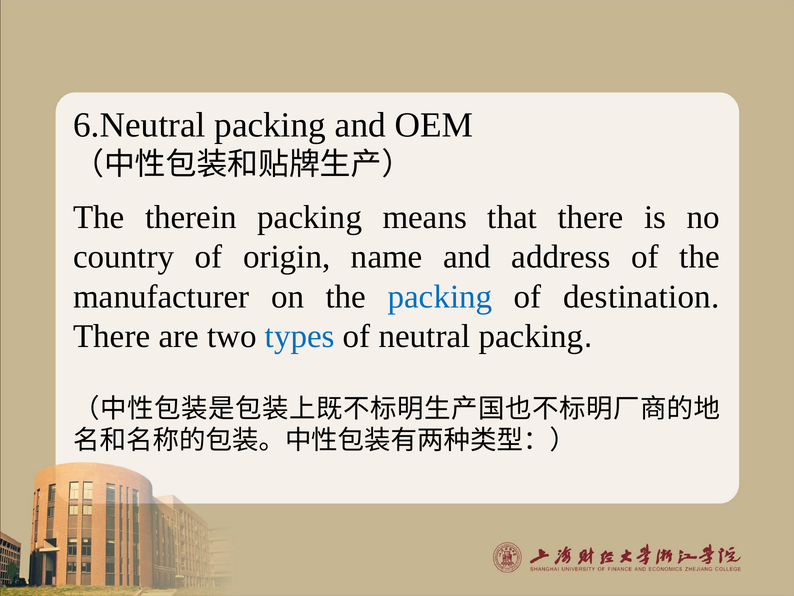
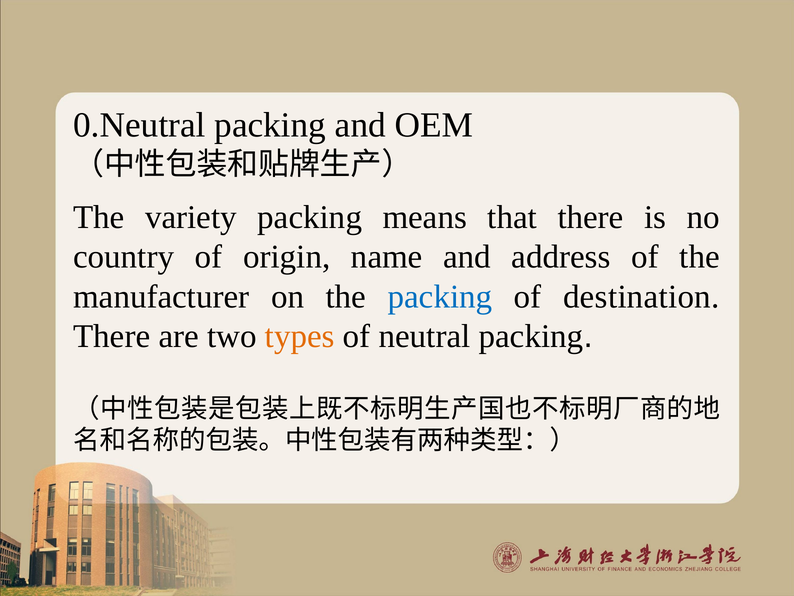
6.Neutral: 6.Neutral -> 0.Neutral (139, 125)
therein: therein -> variety (191, 217)
types colour: blue -> orange (300, 336)
